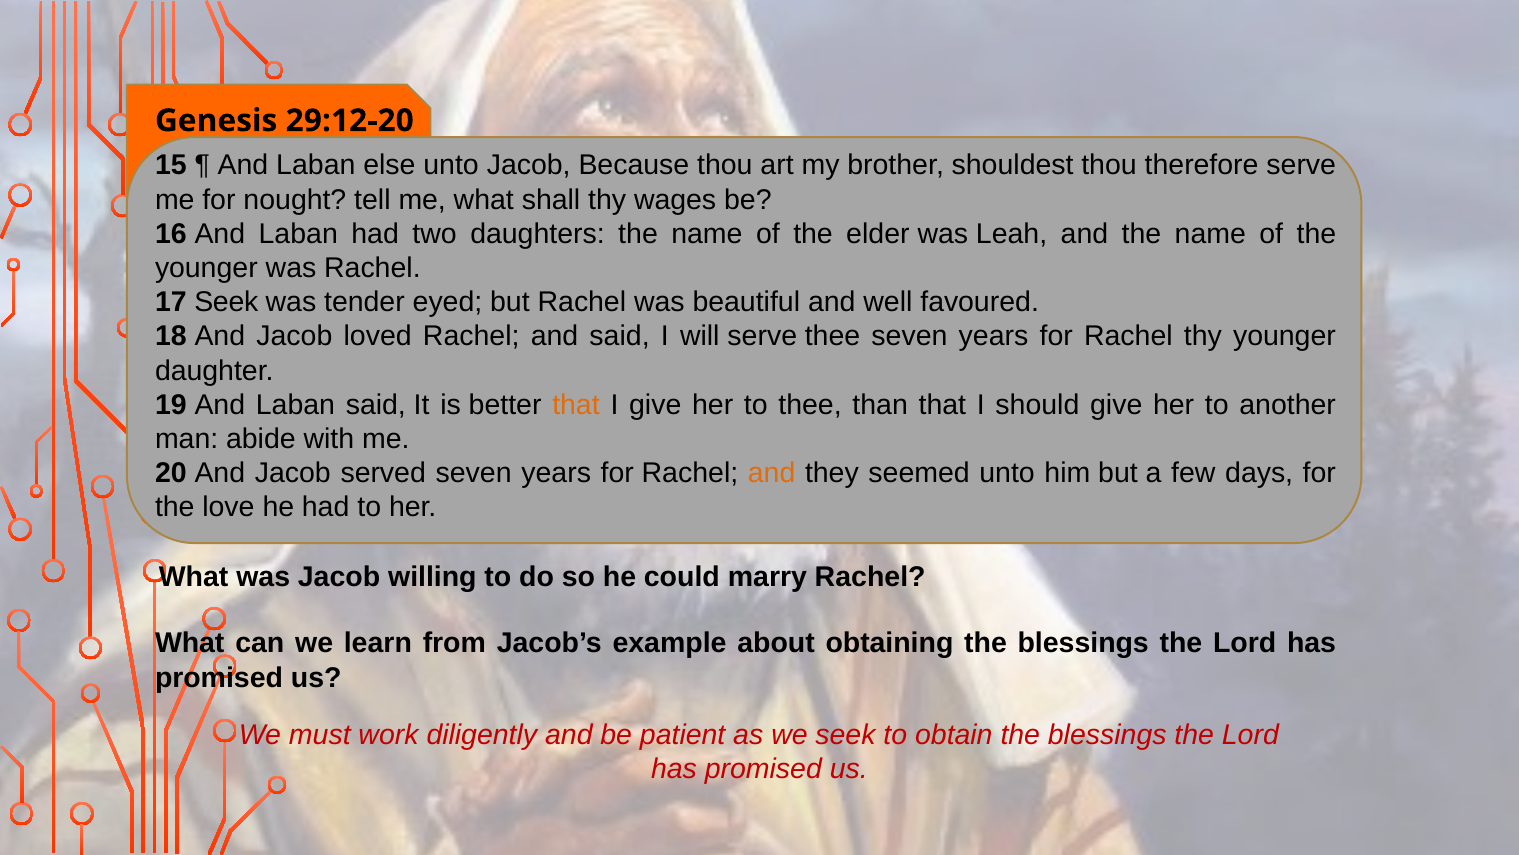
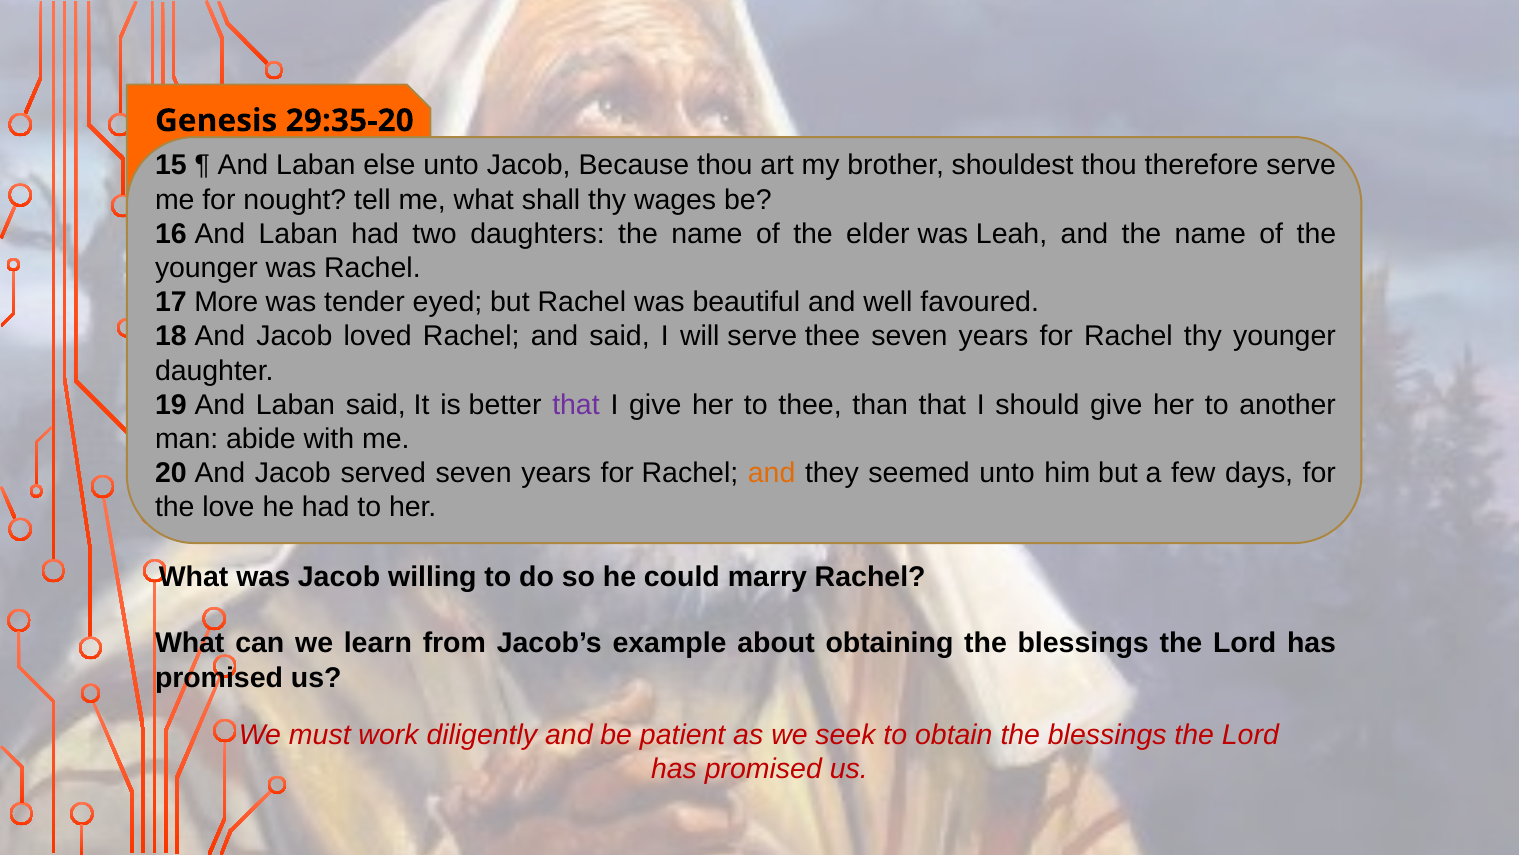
29:12-20: 29:12-20 -> 29:35-20 (350, 121)
17 Seek: Seek -> More (226, 302)
that colour: orange -> purple (576, 405)
